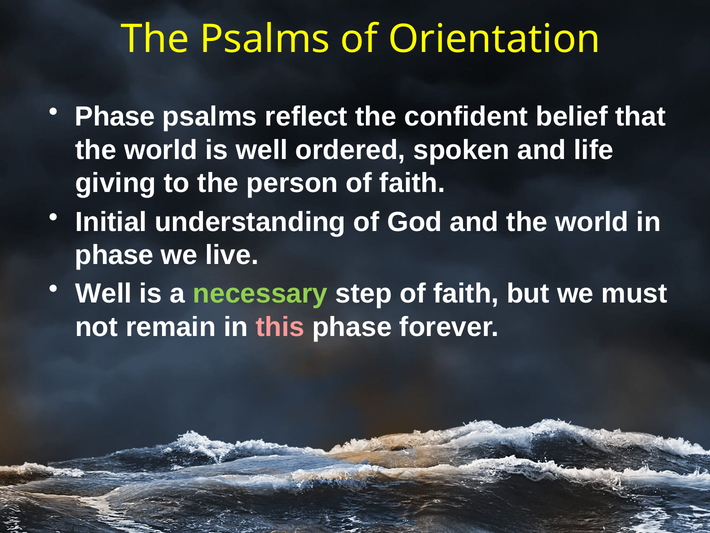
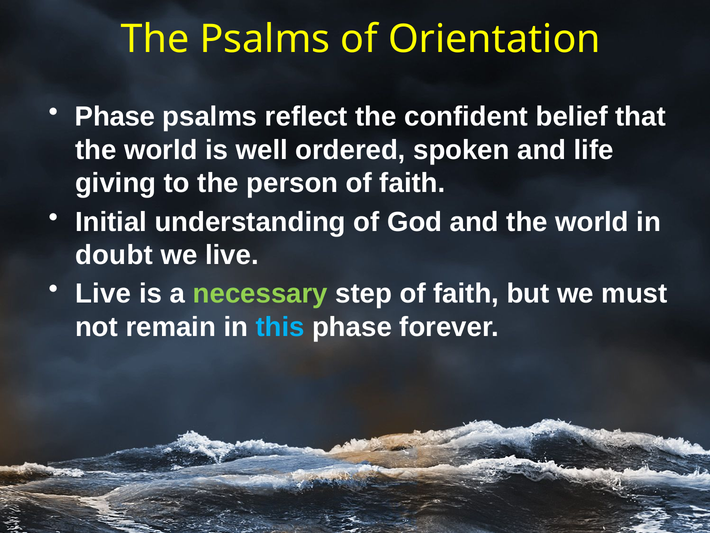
phase: phase -> doubt (114, 255)
Well: Well -> Live (103, 294)
this colour: pink -> light blue (280, 327)
